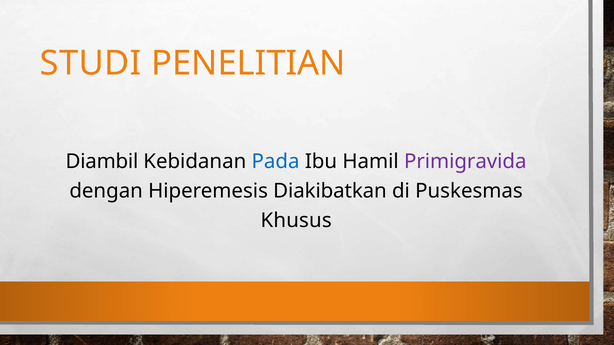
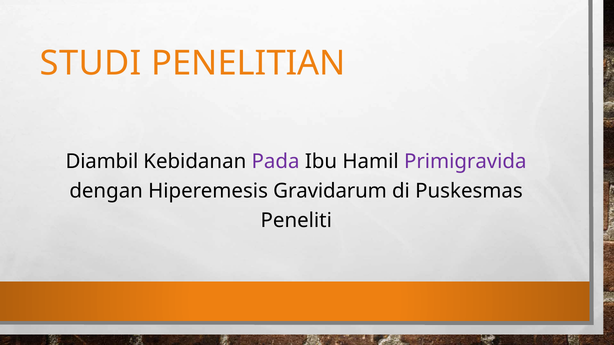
Pada colour: blue -> purple (276, 162)
Diakibatkan: Diakibatkan -> Gravidarum (330, 191)
Khusus: Khusus -> Peneliti (296, 221)
